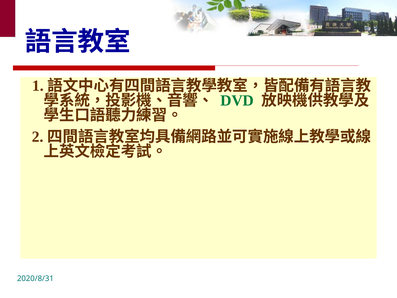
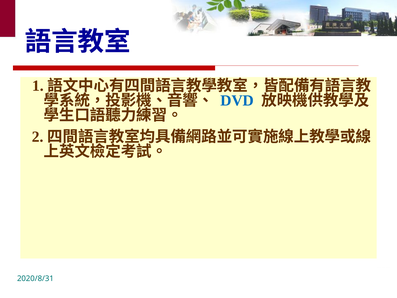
DVD colour: green -> blue (237, 101)
